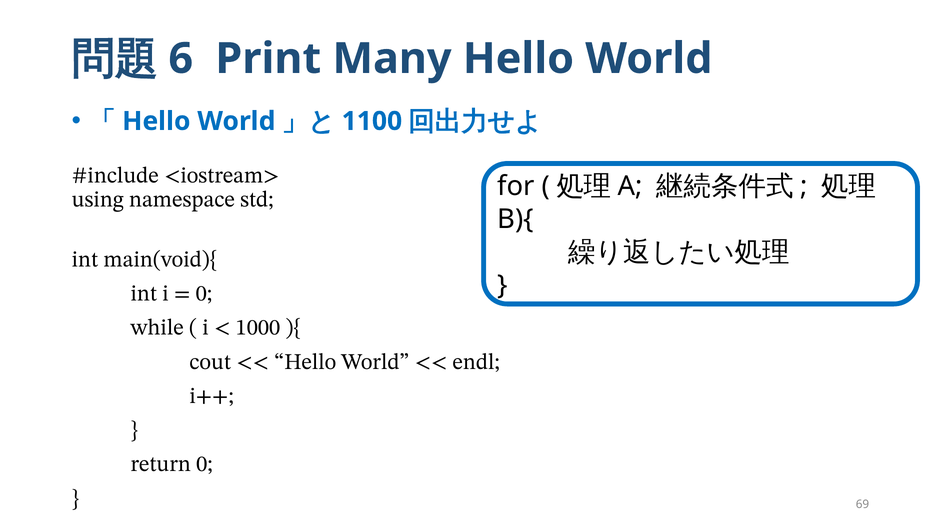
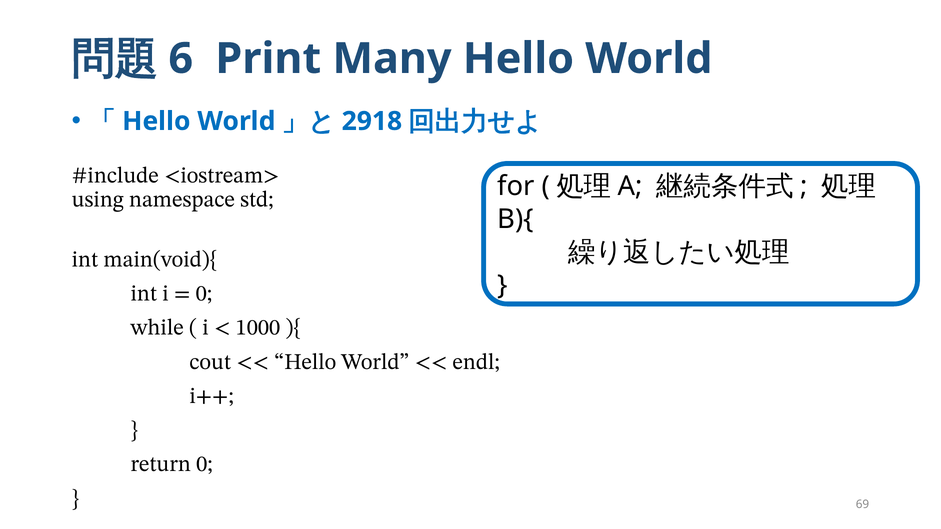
1100: 1100 -> 2918 (372, 121)
